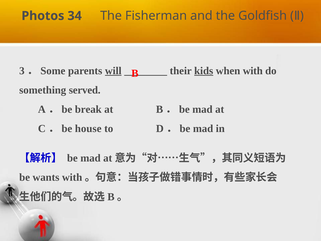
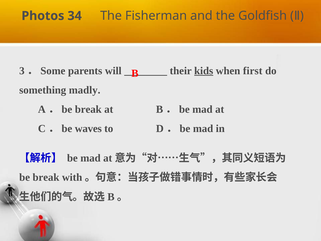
will underline: present -> none (113, 71)
with: with -> first (253, 71)
served: served -> madly (85, 90)
house: house -> waves (88, 129)
be wants: wants -> break (46, 177)
